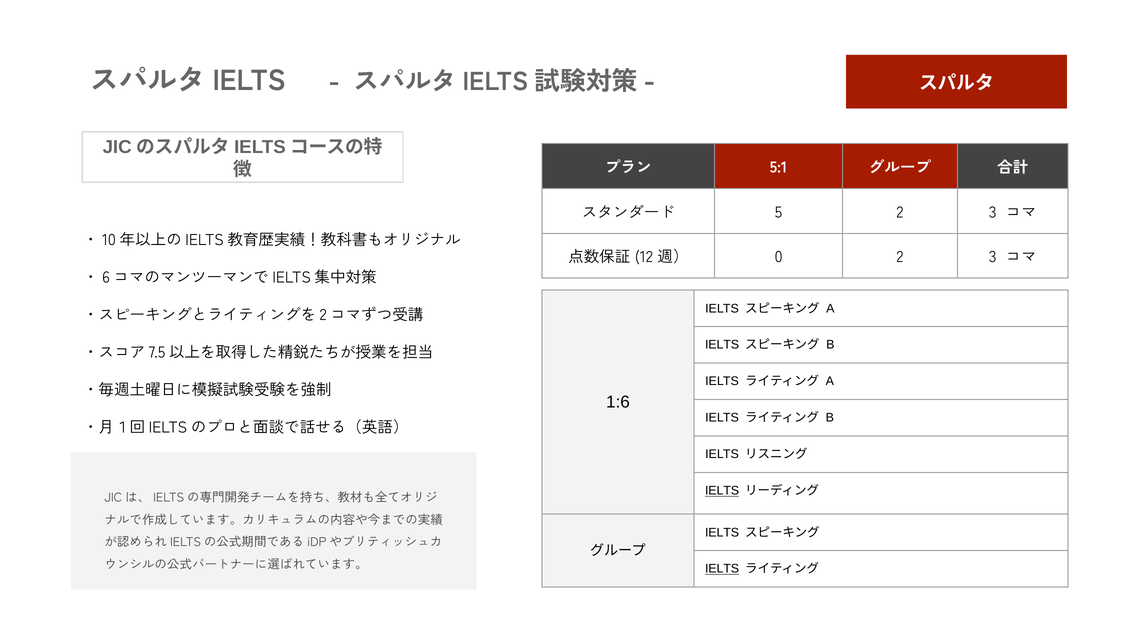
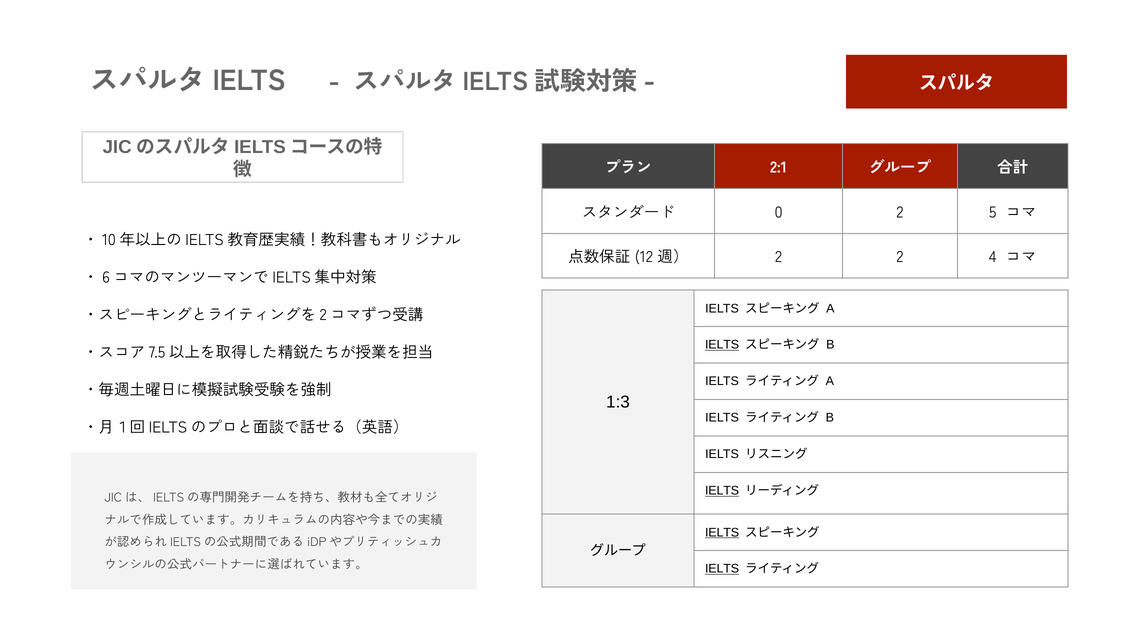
5:1: 5:1 -> 2:1 (779, 167)
5: 5 -> 0 (779, 212)
3: 3 -> 5 (993, 212)
0: 0 -> 2 (779, 257)
3: 3 -> 4 (993, 257)
IELTS underline: none -> present (722, 345)
1:6: 1:6 -> 1:3 (618, 402)
IELTS underline: none -> present (722, 532)
